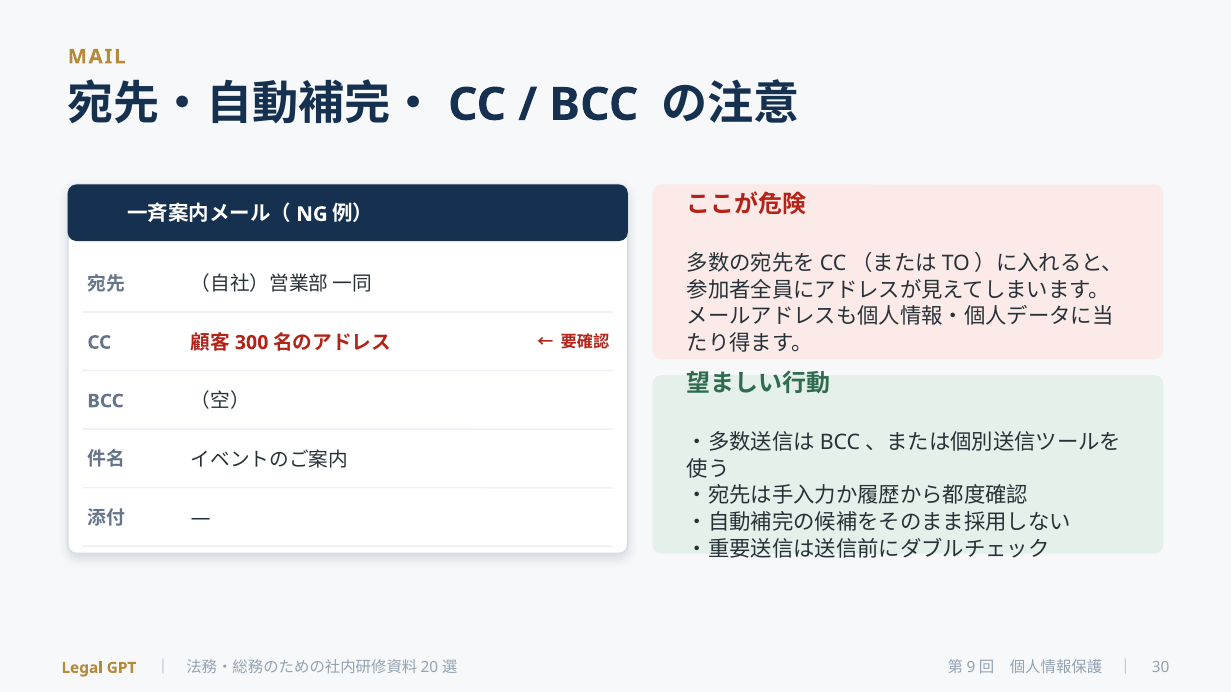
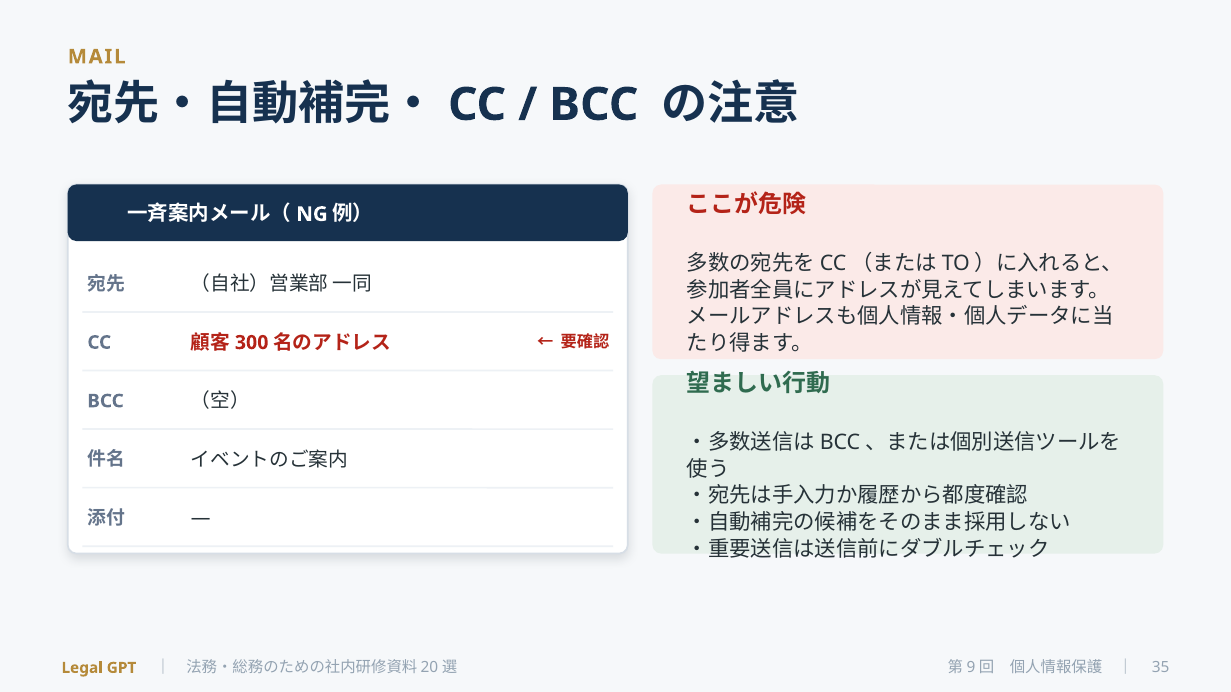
30: 30 -> 35 (1161, 668)
